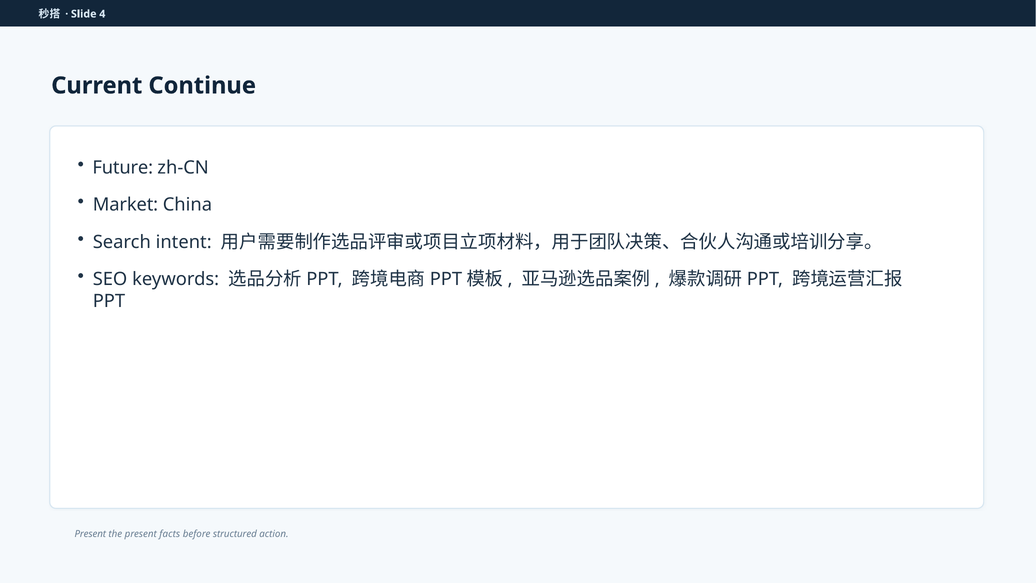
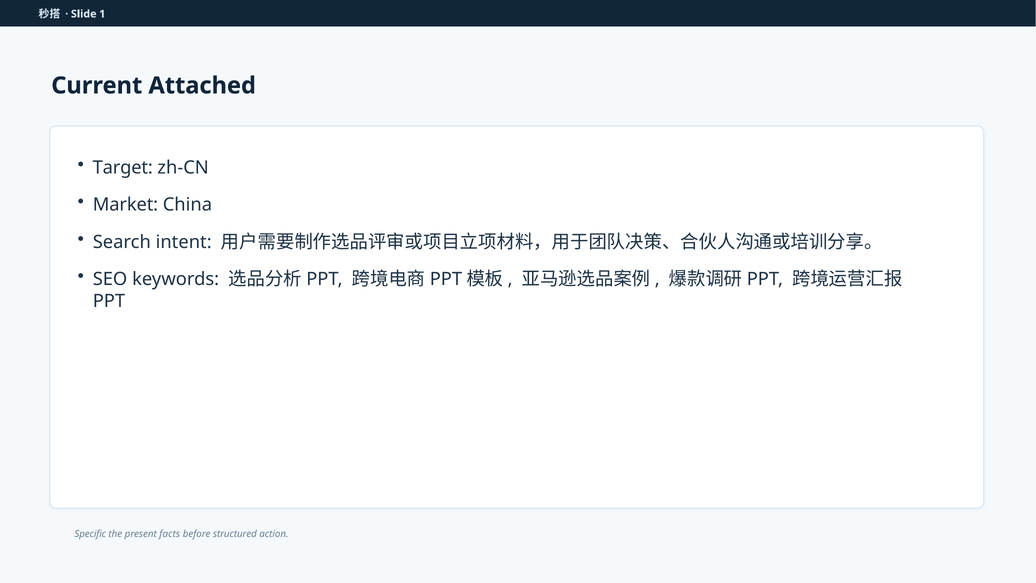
4: 4 -> 1 (102, 14)
Continue: Continue -> Attached (202, 86)
Future: Future -> Target (123, 168)
Present: Present -> Specific (90, 534)
